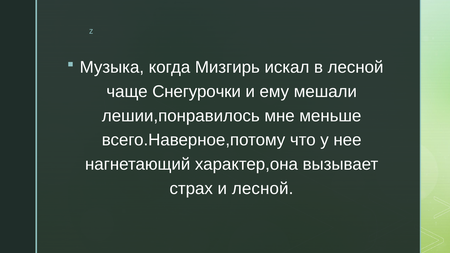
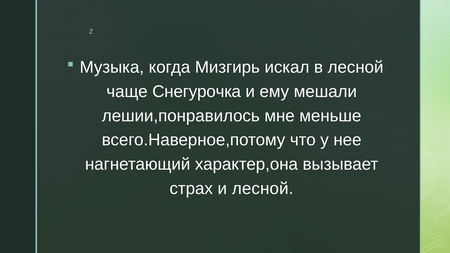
Снегурочки: Снегурочки -> Снегурочка (197, 92)
